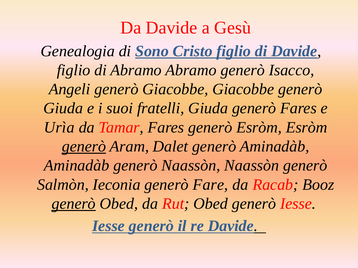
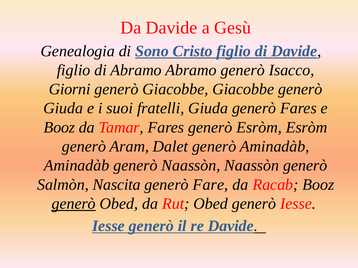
Angeli: Angeli -> Giorni (70, 89)
Urìa: Urìa -> Booz (59, 128)
generò underline: present -> none (84, 147)
Ieconia: Ieconia -> Nascita (117, 185)
